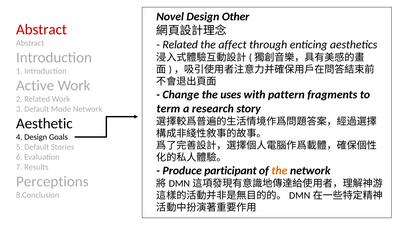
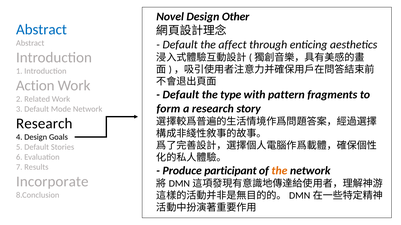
Abstract colour: red -> blue (41, 30)
Related: Related -> Default (180, 45)
Active: Active -> Action (35, 86)
Change: Change -> Default (181, 95)
uses: uses -> type (231, 95)
term: term -> form (168, 109)
Aesthetic: Aesthetic -> Research (44, 124)
Perceptions: Perceptions -> Incorporate (52, 182)
